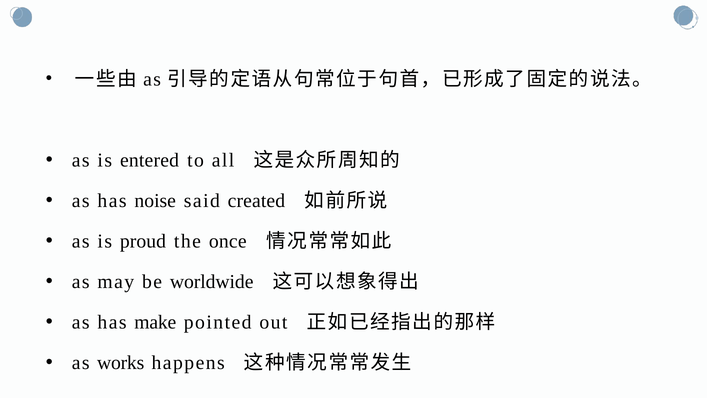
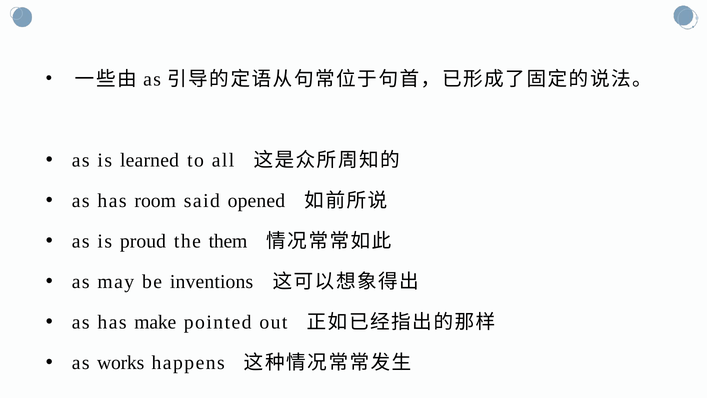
entered: entered -> learned (150, 160)
noise: noise -> room (155, 201)
created: created -> opened (256, 201)
once: once -> them (228, 241)
worldwide: worldwide -> inventions (212, 281)
